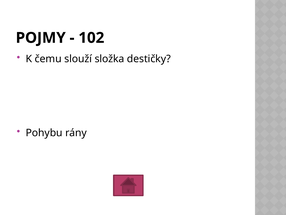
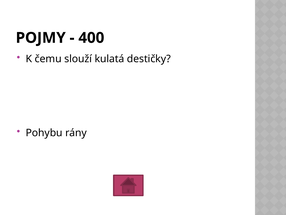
102: 102 -> 400 (91, 38)
složka: složka -> kulatá (109, 59)
